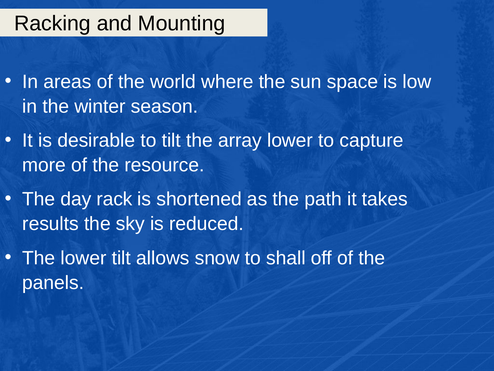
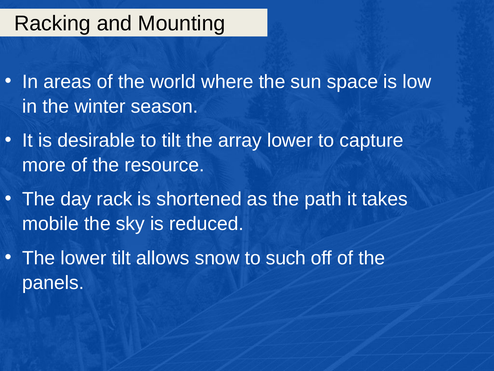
results: results -> mobile (51, 224)
shall: shall -> such (286, 258)
